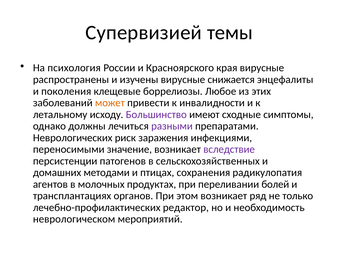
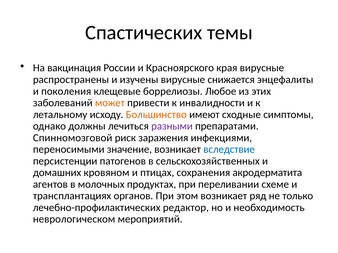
Супервизией: Супервизией -> Спастических (144, 33)
психология: психология -> вакцинация (74, 68)
Большинство colour: purple -> orange (156, 115)
Неврологических: Неврологических -> Спинномозговой (73, 138)
вследствие colour: purple -> blue (229, 150)
методами: методами -> кровяном (107, 173)
радикулопатия: радикулопатия -> акродерматита (267, 173)
болей: болей -> схеме (275, 185)
